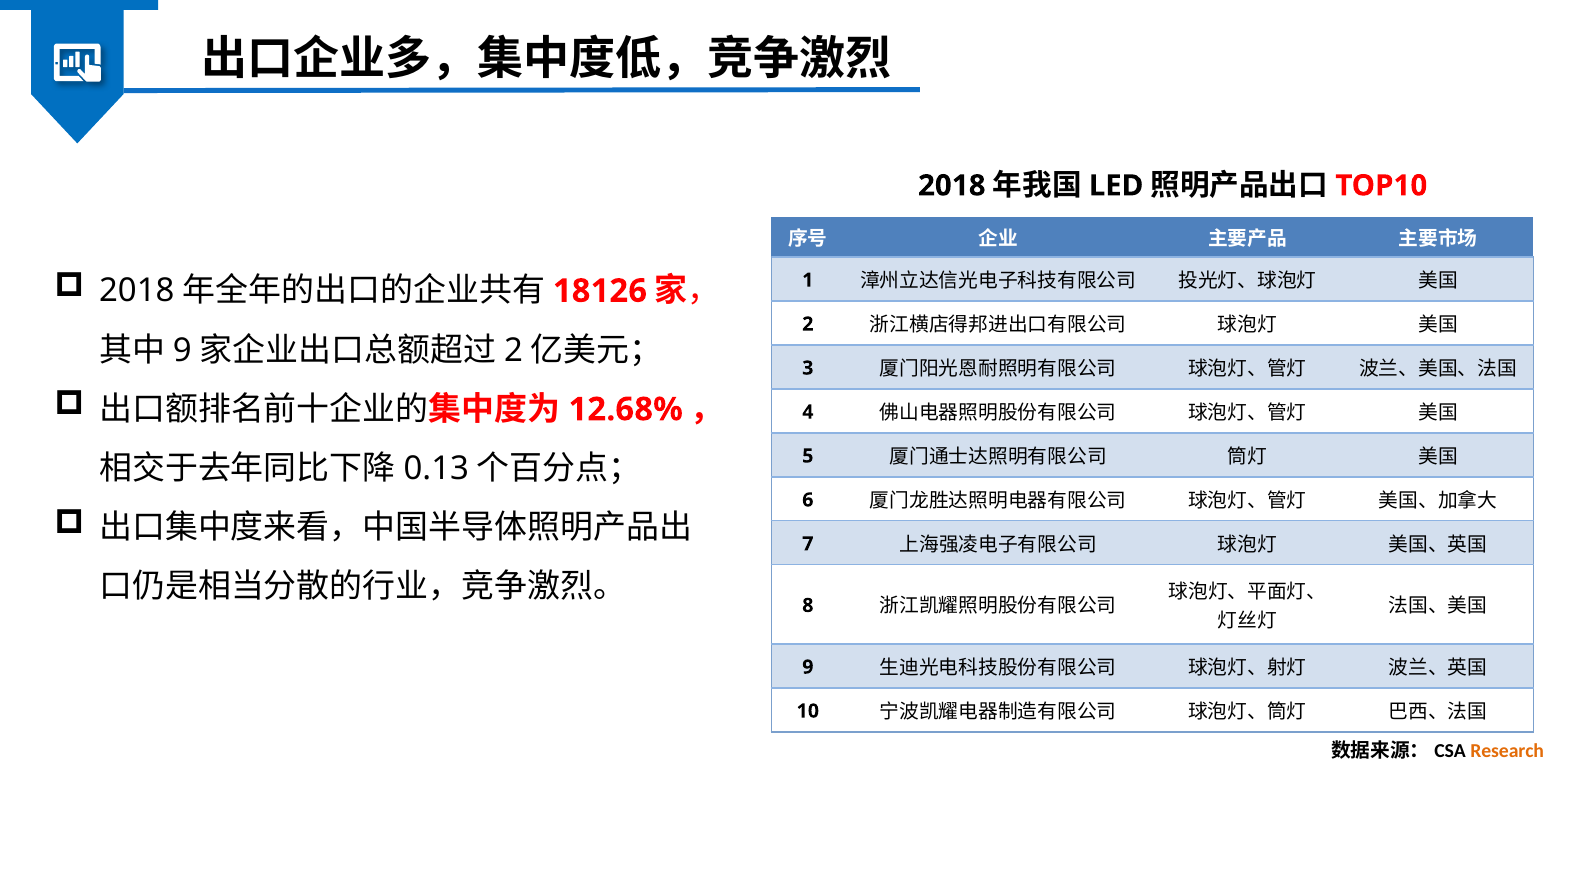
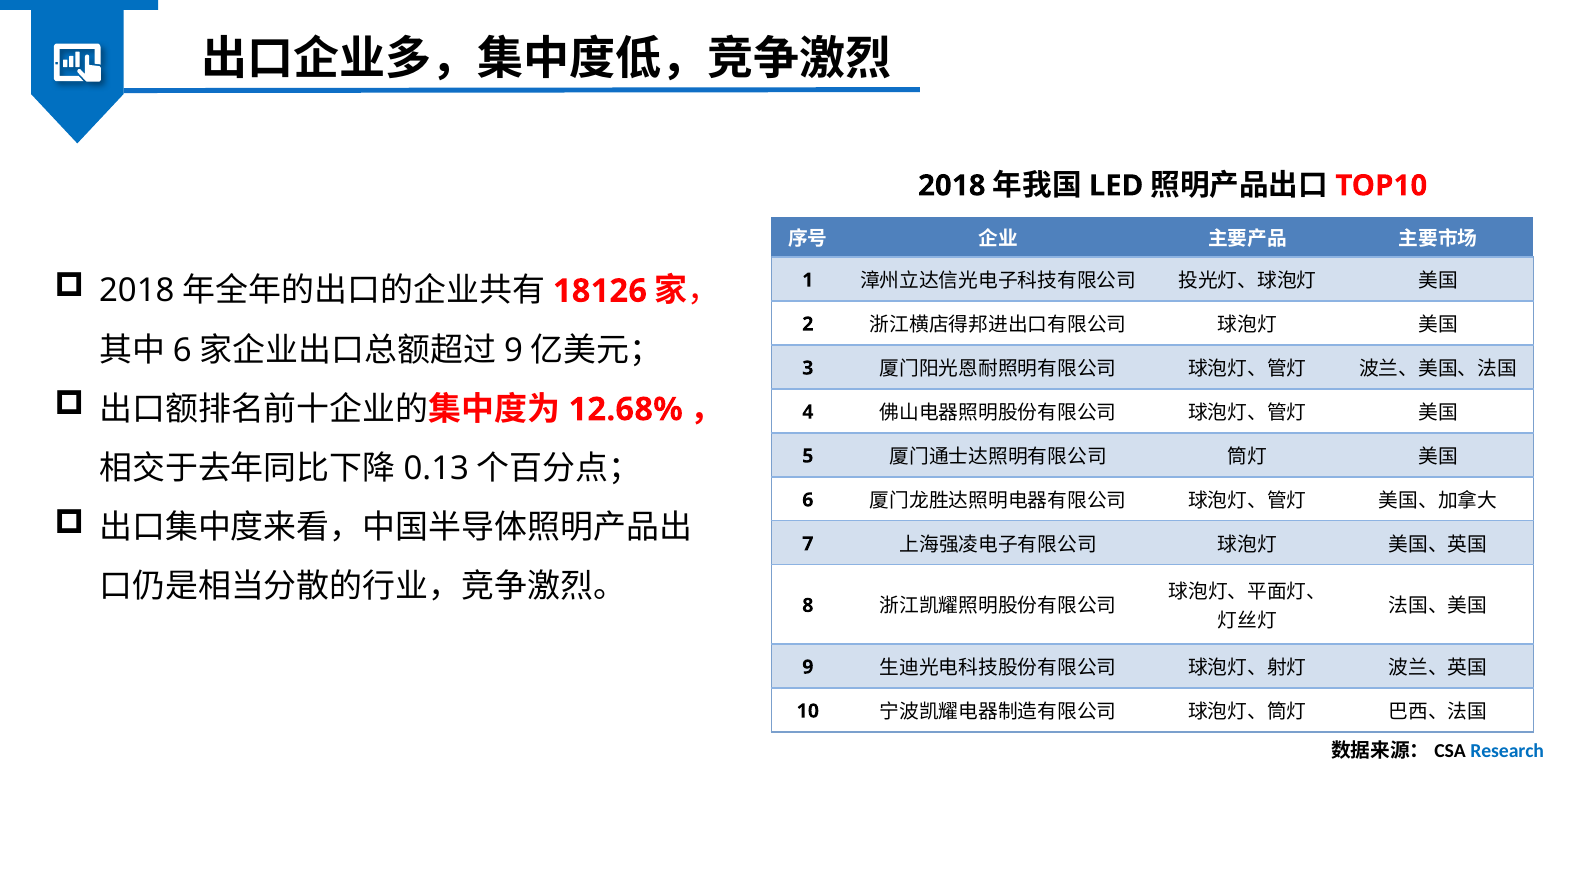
9: 9 -> 6 (182, 350)
2: 2 -> 9 (514, 350)
Research colour: orange -> blue (1507, 751)
